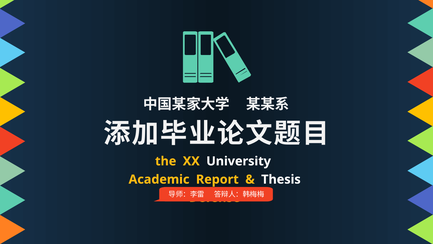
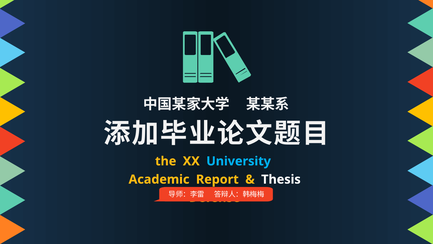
University colour: white -> light blue (239, 161)
